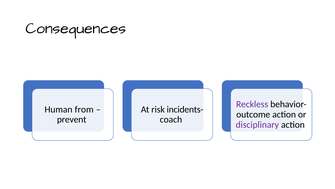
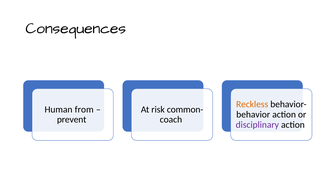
Reckless colour: purple -> orange (252, 104)
incidents-: incidents- -> common- (185, 109)
outcome: outcome -> behavior (253, 114)
